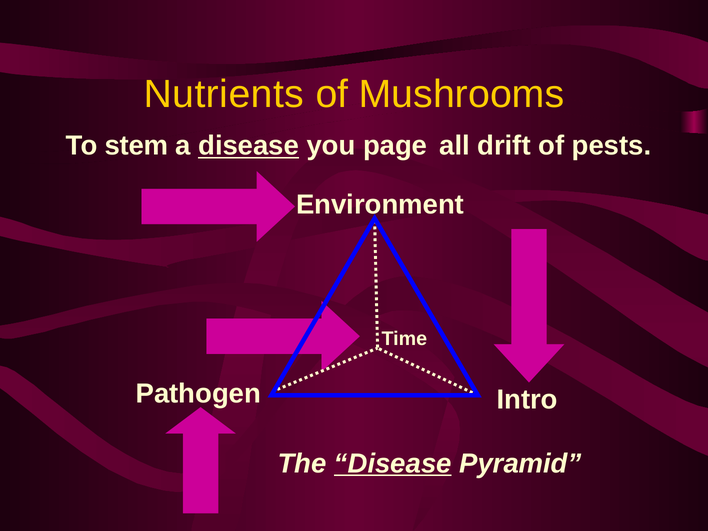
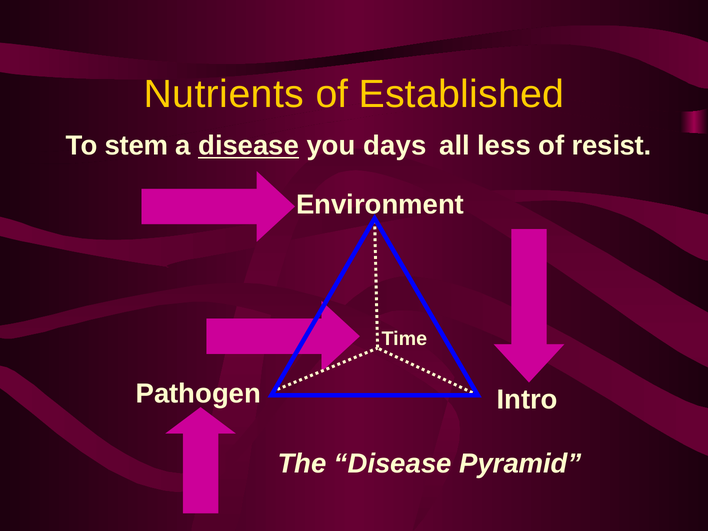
Mushrooms: Mushrooms -> Established (461, 94)
page: page -> days (395, 146)
drift: drift -> less (504, 146)
pests: pests -> resist (612, 146)
Disease underline: present -> none (393, 464)
